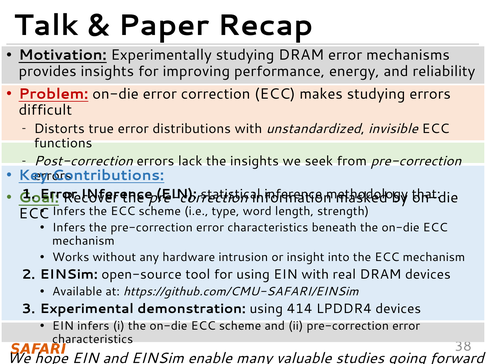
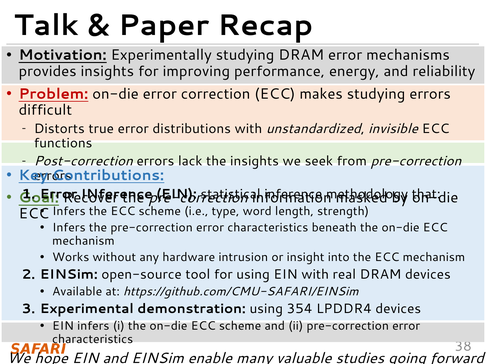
414: 414 -> 354 (300, 309)
